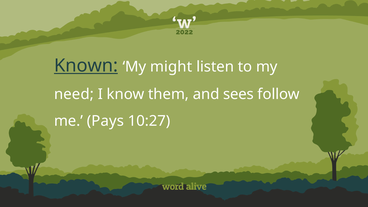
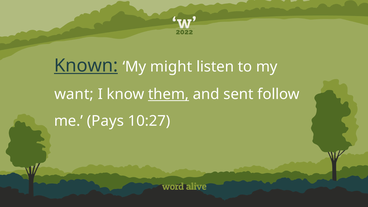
need: need -> want (74, 94)
them underline: none -> present (169, 94)
sees: sees -> sent (238, 94)
